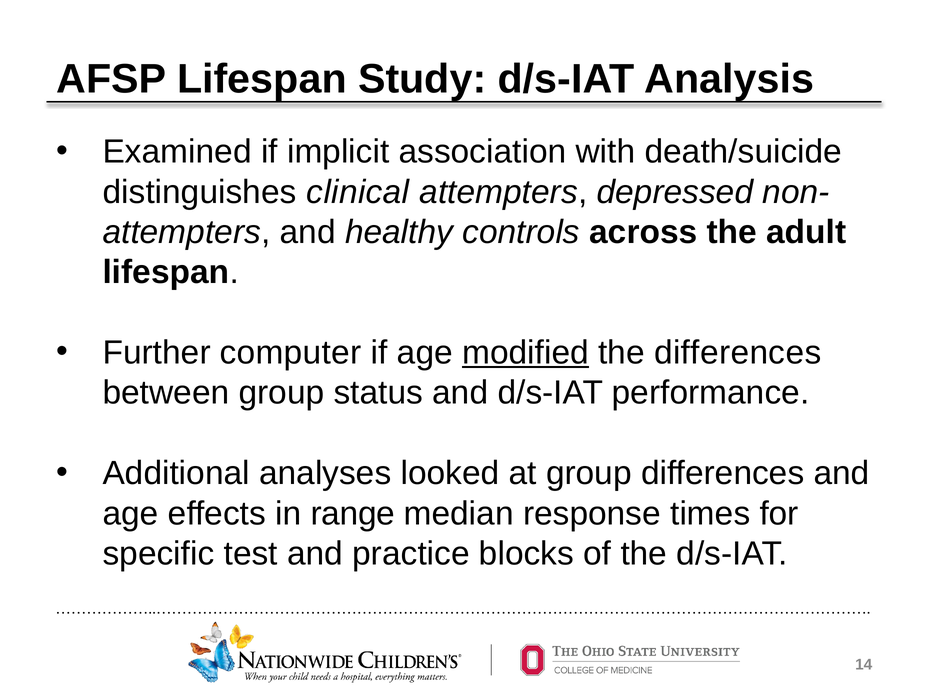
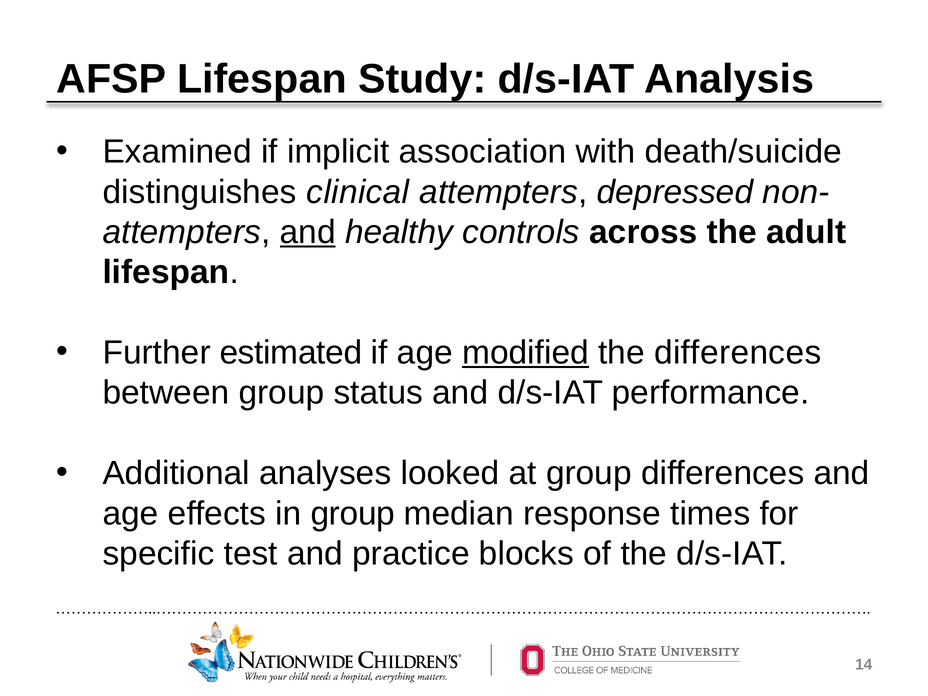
and underline: none -> present (308, 232)
computer: computer -> estimated (291, 353)
in range: range -> group (353, 513)
